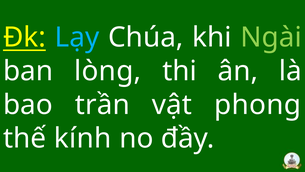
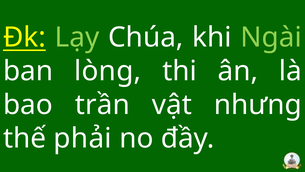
Lạy colour: light blue -> light green (77, 37)
phong: phong -> nhưng (258, 105)
kính: kính -> phải (83, 138)
